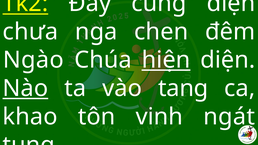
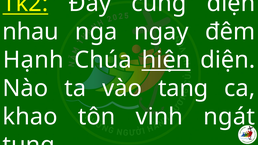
chưa: chưa -> nhau (31, 32)
chen: chen -> ngay (161, 32)
Ngào: Ngào -> Hạnh (33, 60)
Nào underline: present -> none (25, 88)
